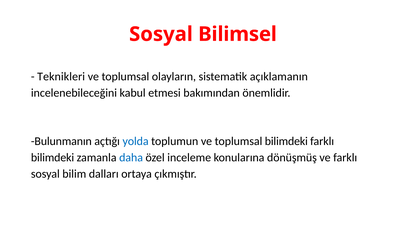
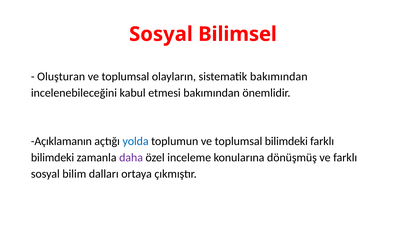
Teknikleri: Teknikleri -> Oluşturan (61, 76)
sistematik açıklamanın: açıklamanın -> bakımından (279, 76)
Bulunmanın: Bulunmanın -> Açıklamanın (61, 141)
daha colour: blue -> purple (131, 157)
